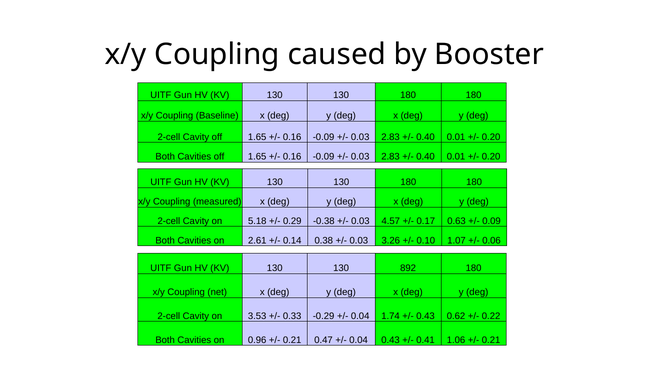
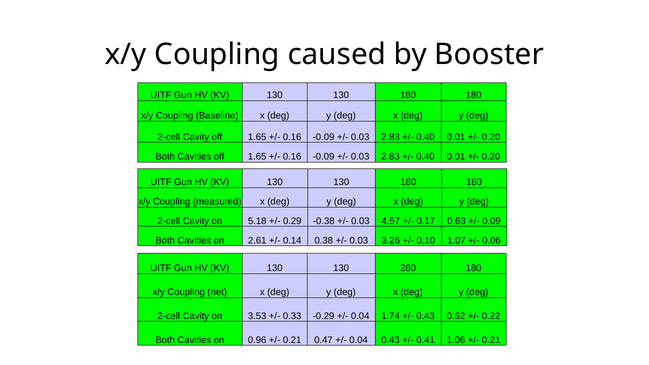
892: 892 -> 280 (408, 268)
